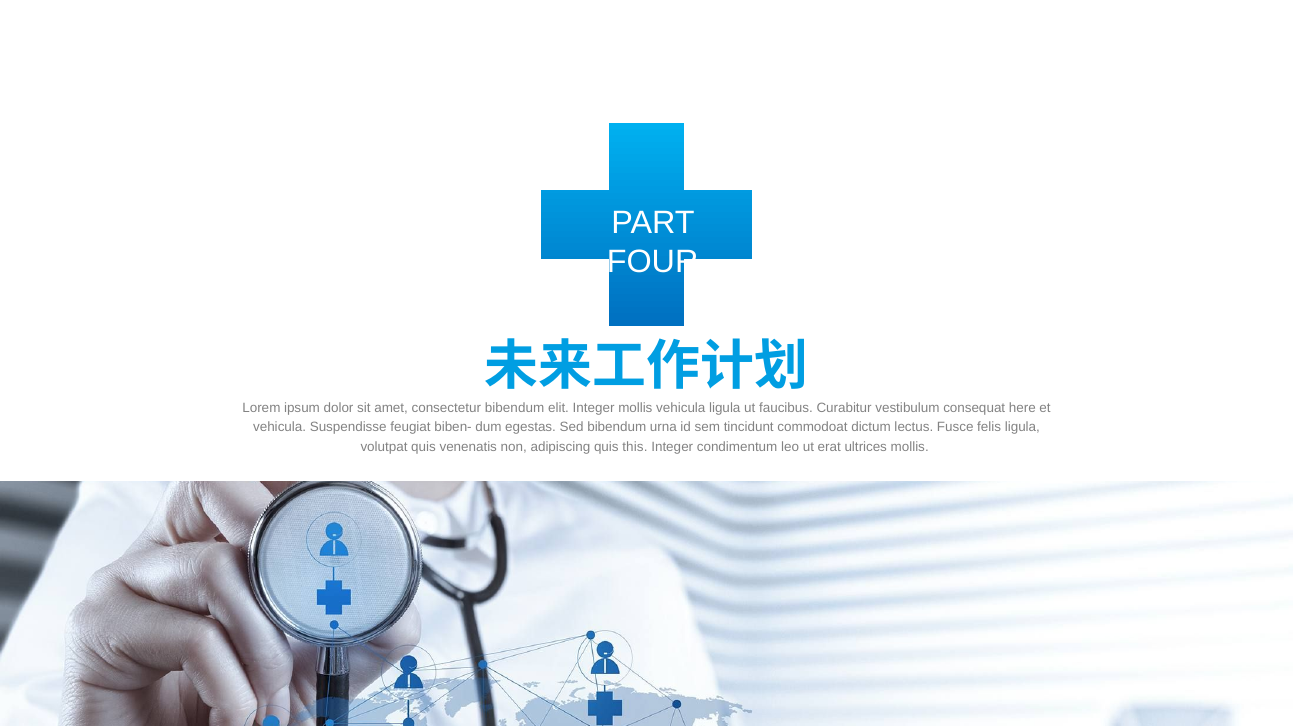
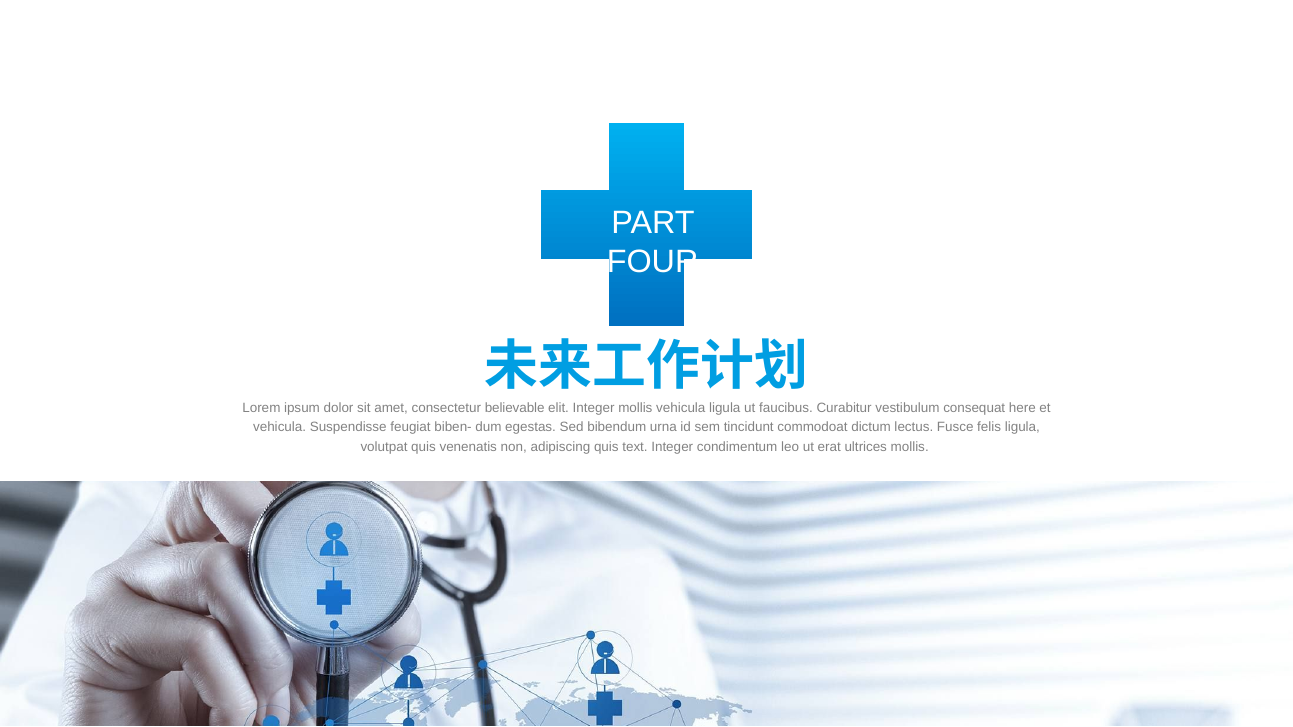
consectetur bibendum: bibendum -> believable (515, 408)
this: this -> text (635, 447)
